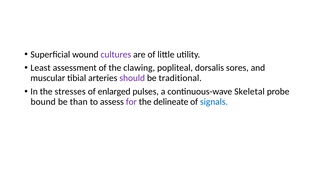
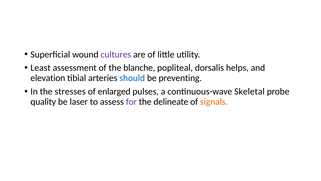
clawing: clawing -> blanche (139, 68)
sores: sores -> helps (237, 68)
muscular: muscular -> elevation (48, 78)
should colour: purple -> blue (132, 78)
traditional: traditional -> preventing (180, 78)
bound: bound -> quality (43, 101)
than: than -> laser (79, 101)
signals colour: blue -> orange (214, 101)
